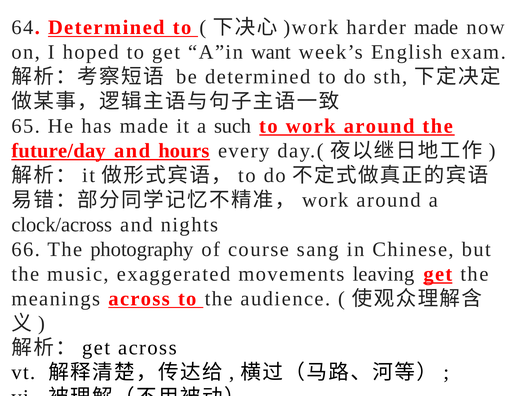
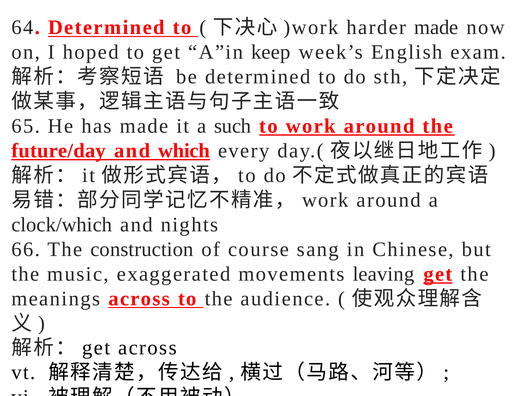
want: want -> keep (271, 52)
hours: hours -> which (184, 151)
clock/across: clock/across -> clock/which (62, 225)
photography: photography -> construction (142, 249)
